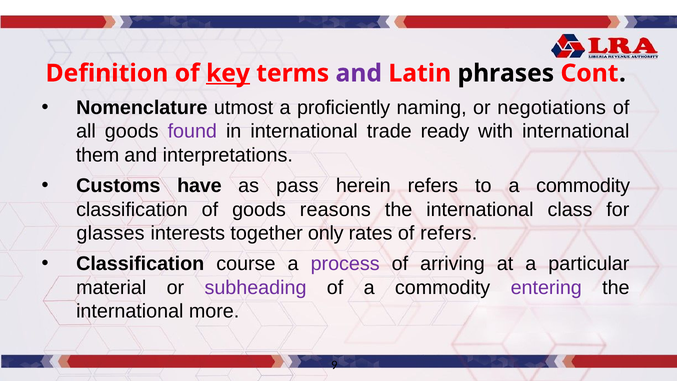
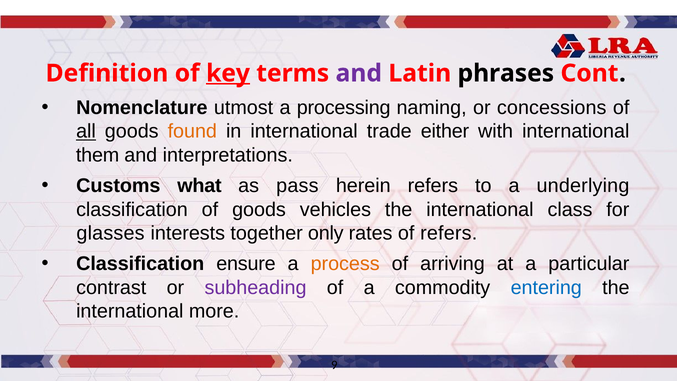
proficiently: proficiently -> processing (344, 108)
negotiations: negotiations -> concessions (552, 108)
all underline: none -> present (86, 131)
found colour: purple -> orange (192, 131)
ready: ready -> either (445, 131)
have: have -> what (199, 186)
to a commodity: commodity -> underlying (583, 186)
reasons: reasons -> vehicles (335, 209)
course: course -> ensure (246, 264)
process colour: purple -> orange (345, 264)
material: material -> contrast (111, 287)
entering colour: purple -> blue (546, 287)
